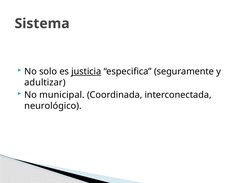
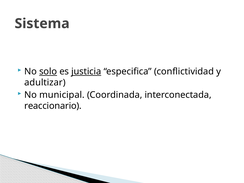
solo underline: none -> present (48, 72)
seguramente: seguramente -> conflictividad (184, 72)
neurológico: neurológico -> reaccionario (53, 106)
